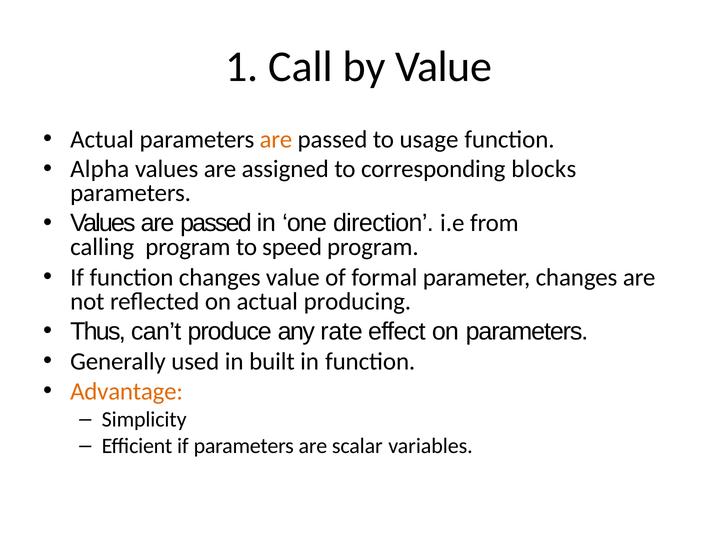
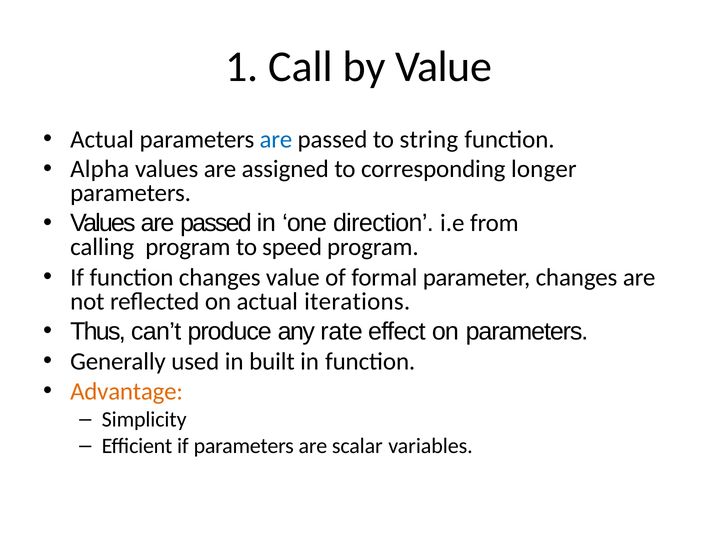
are colour: orange -> blue (276, 139)
usage: usage -> string (429, 139)
blocks: blocks -> longer (544, 169)
producing: producing -> iterations (357, 301)
